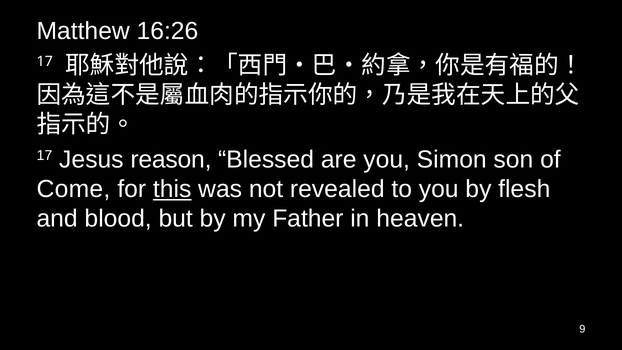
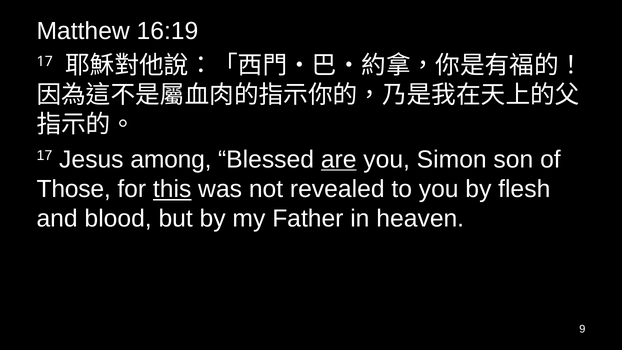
16:26: 16:26 -> 16:19 (167, 31)
reason: reason -> among (171, 159)
are underline: none -> present (339, 159)
Come: Come -> Those (74, 189)
